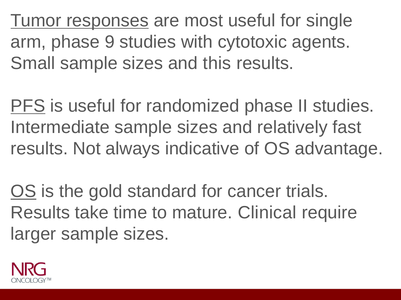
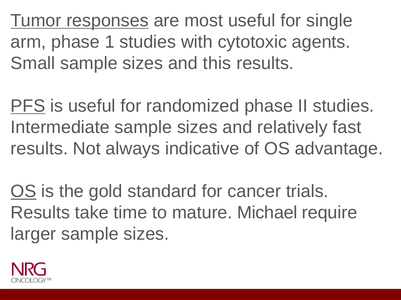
9: 9 -> 1 (110, 42)
Clinical: Clinical -> Michael (267, 213)
